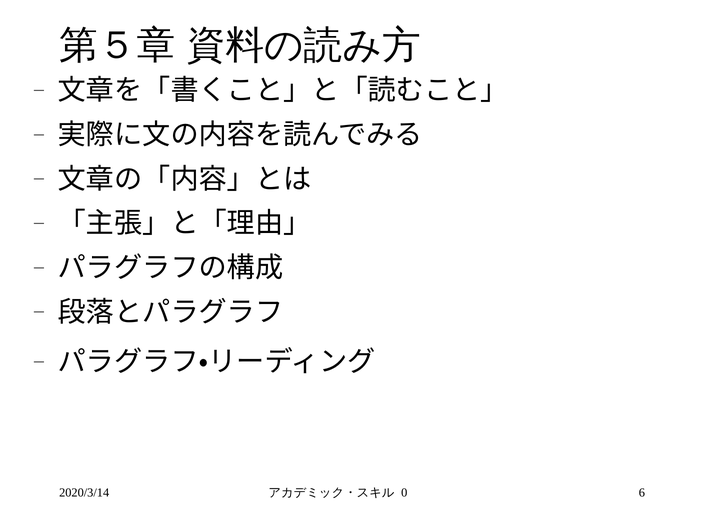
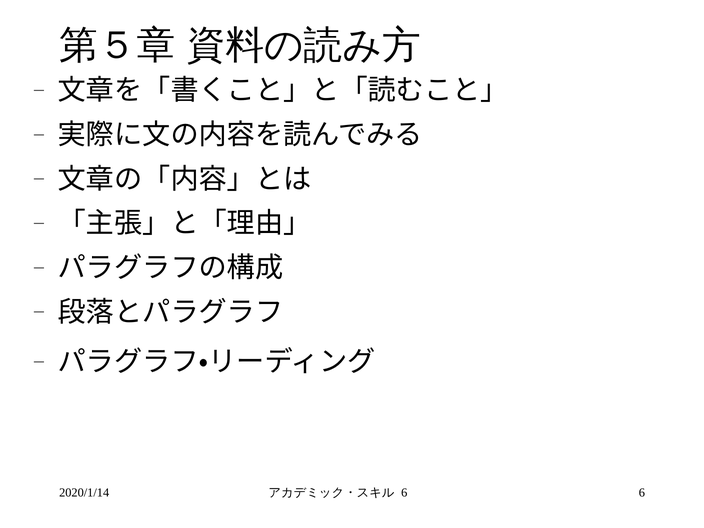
2020/3/14: 2020/3/14 -> 2020/1/14 (84, 492)
0: 0 -> 6 (404, 492)
